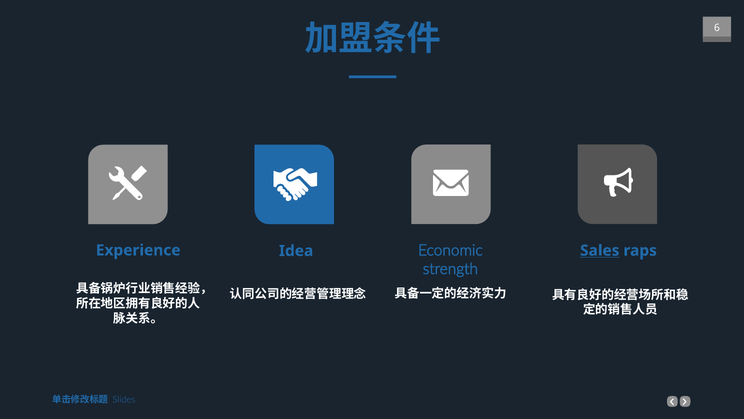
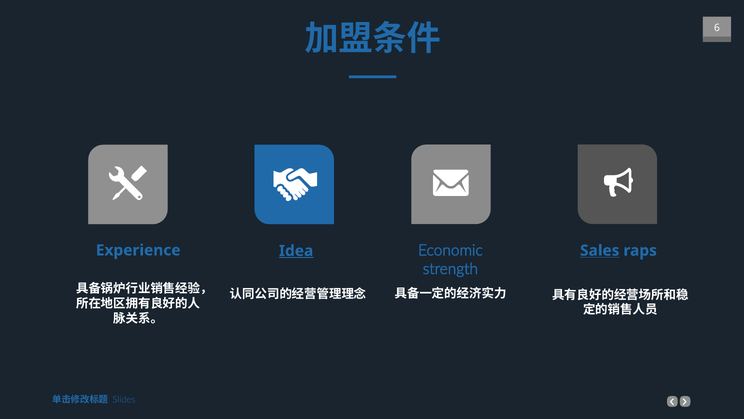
Idea underline: none -> present (296, 251)
